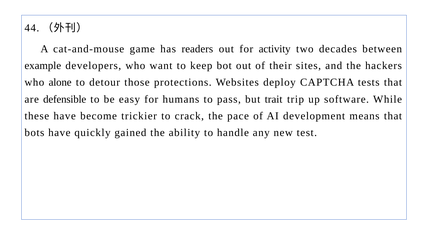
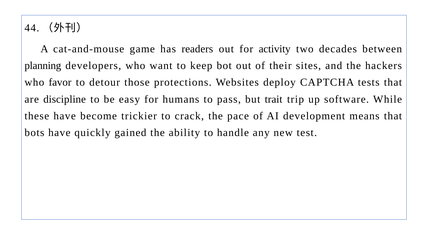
example: example -> planning (43, 66)
alone: alone -> favor (60, 82)
defensible: defensible -> discipline (65, 99)
